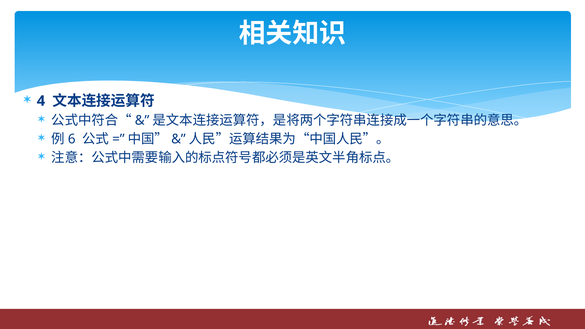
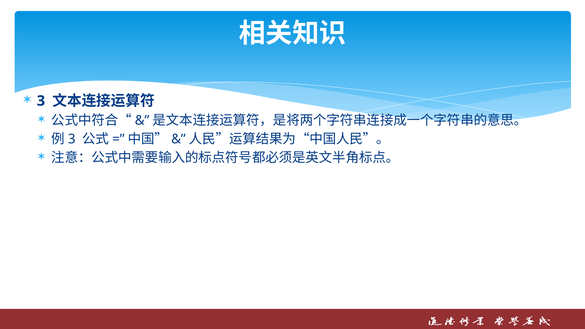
4: 4 -> 3 (41, 101)
6: 6 -> 3 (72, 139)
